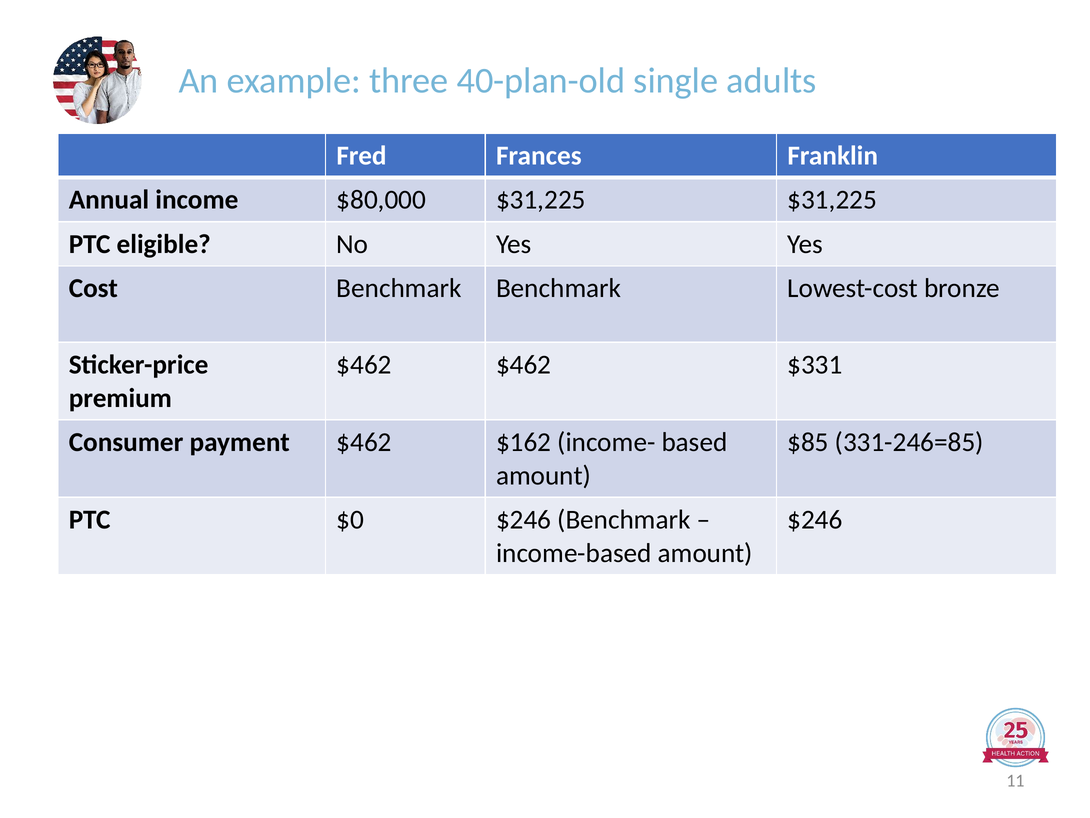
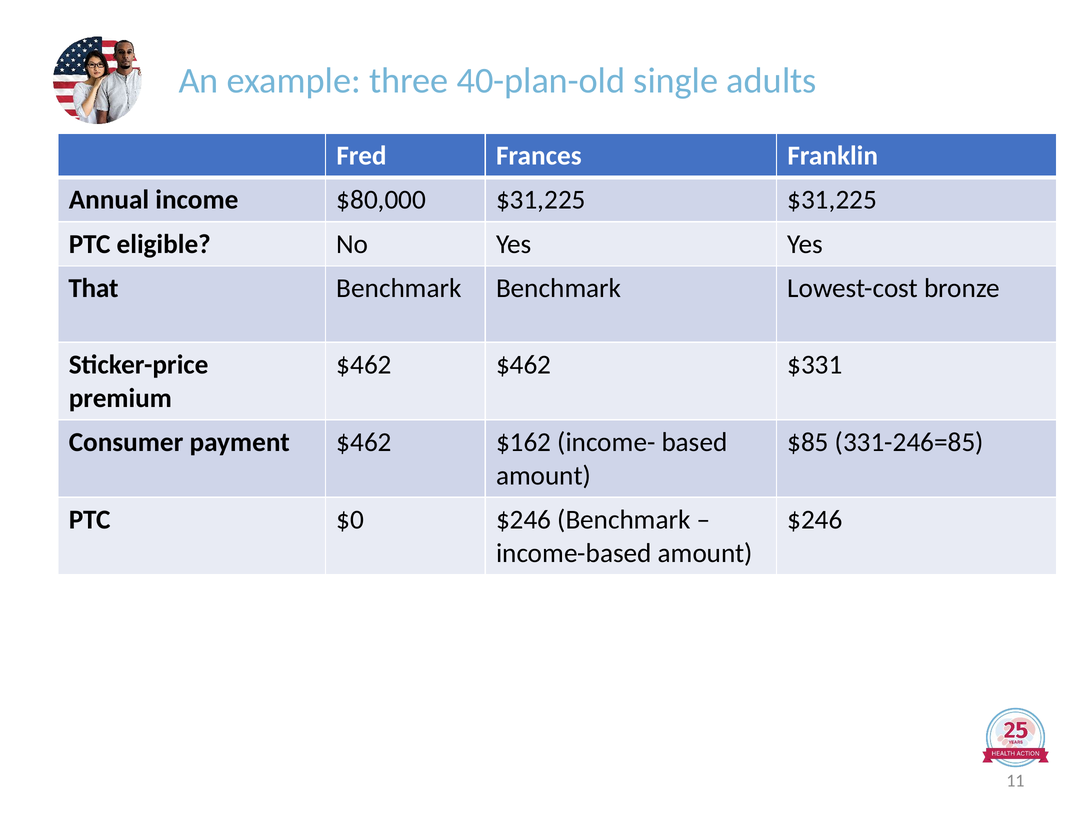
Cost: Cost -> That (93, 288)
